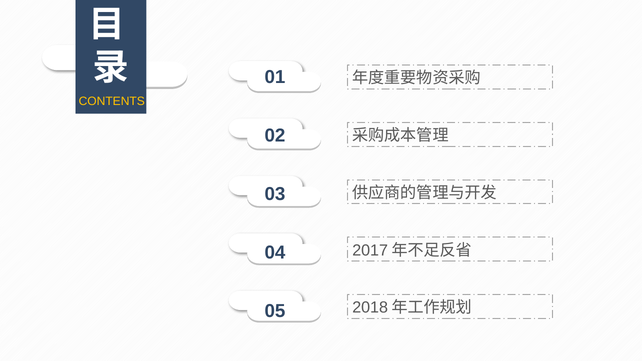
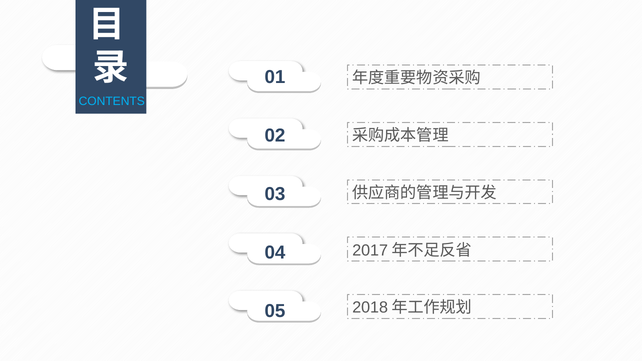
CONTENTS colour: yellow -> light blue (112, 101)
